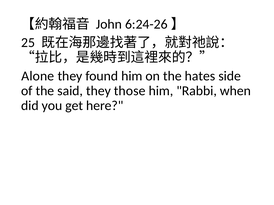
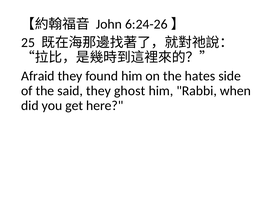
Alone: Alone -> Afraid (38, 76)
those: those -> ghost (130, 91)
